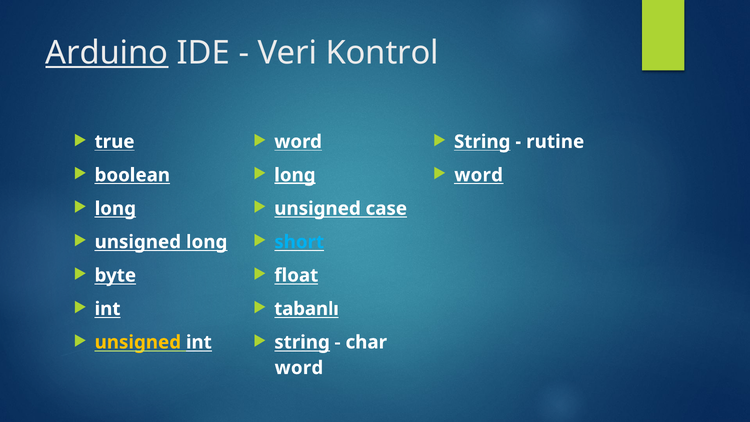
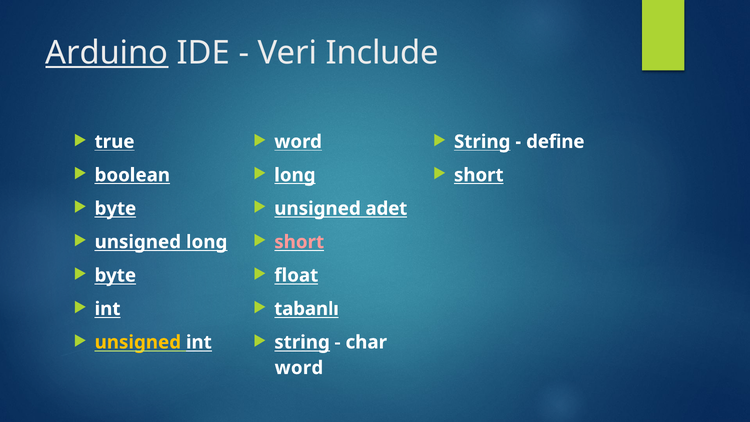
Kontrol: Kontrol -> Include (382, 53)
rutine: rutine -> define (555, 142)
long underline: present -> none (295, 175)
word: word -> short (479, 175)
long: long -> byte (115, 209)
case: case -> adet (386, 209)
short colour: light blue -> pink (299, 242)
